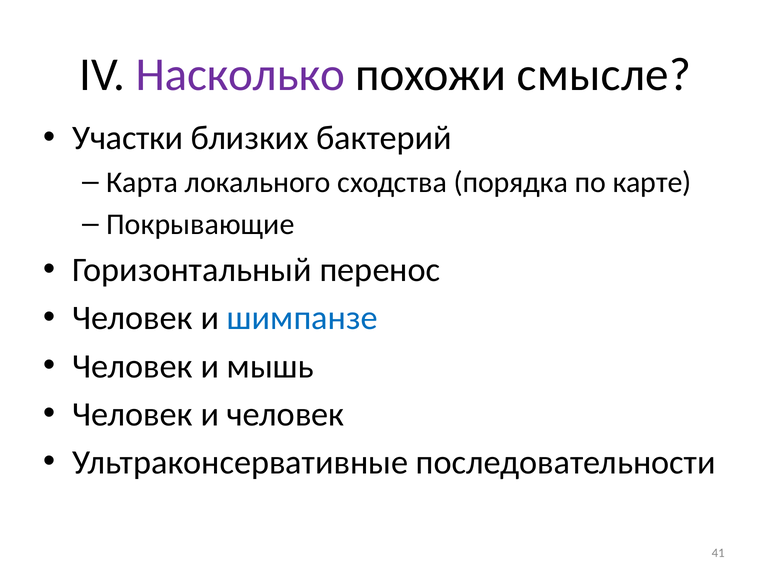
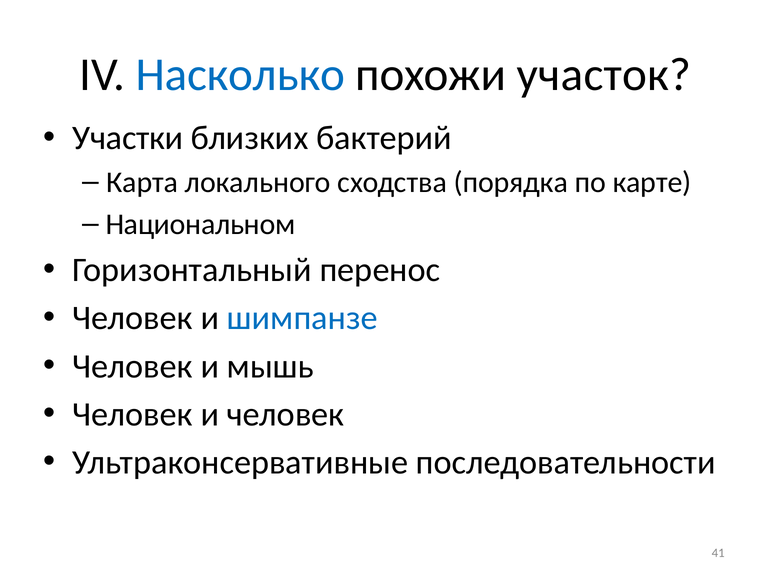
Насколько colour: purple -> blue (240, 75)
смысле: смысле -> участок (604, 75)
Покрывающие: Покрывающие -> Национальном (201, 224)
